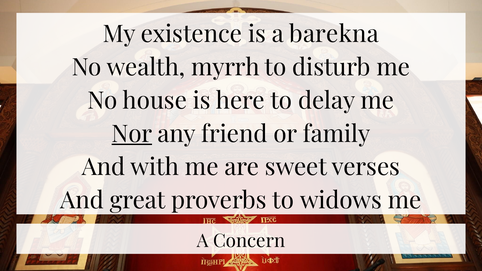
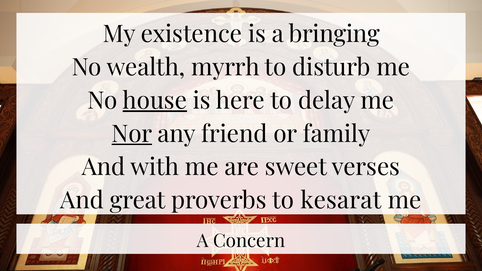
barekna: barekna -> bringing (334, 34)
house underline: none -> present (155, 101)
widows: widows -> kesarat (341, 201)
